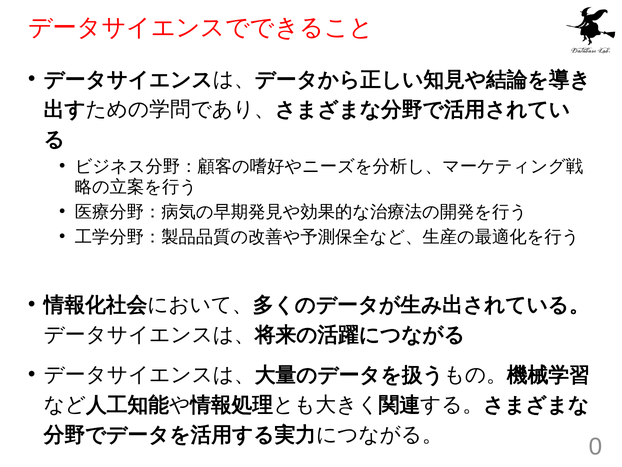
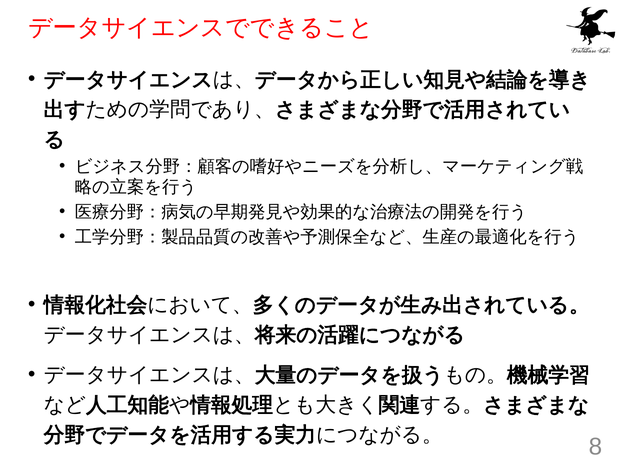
0: 0 -> 8 (595, 446)
